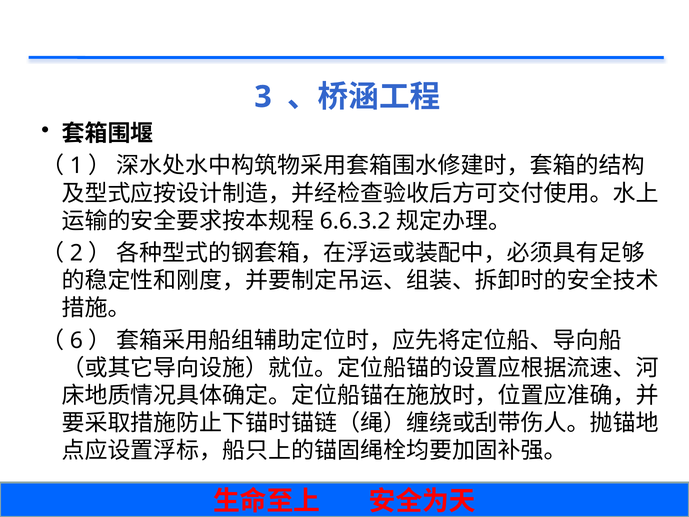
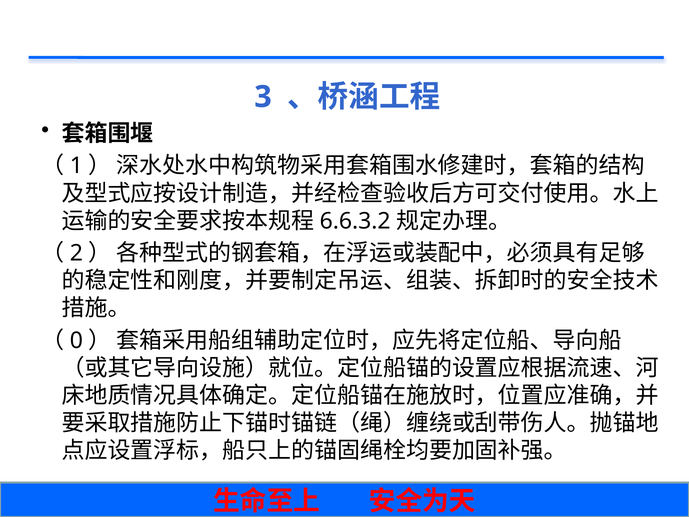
6: 6 -> 0 (76, 340)
